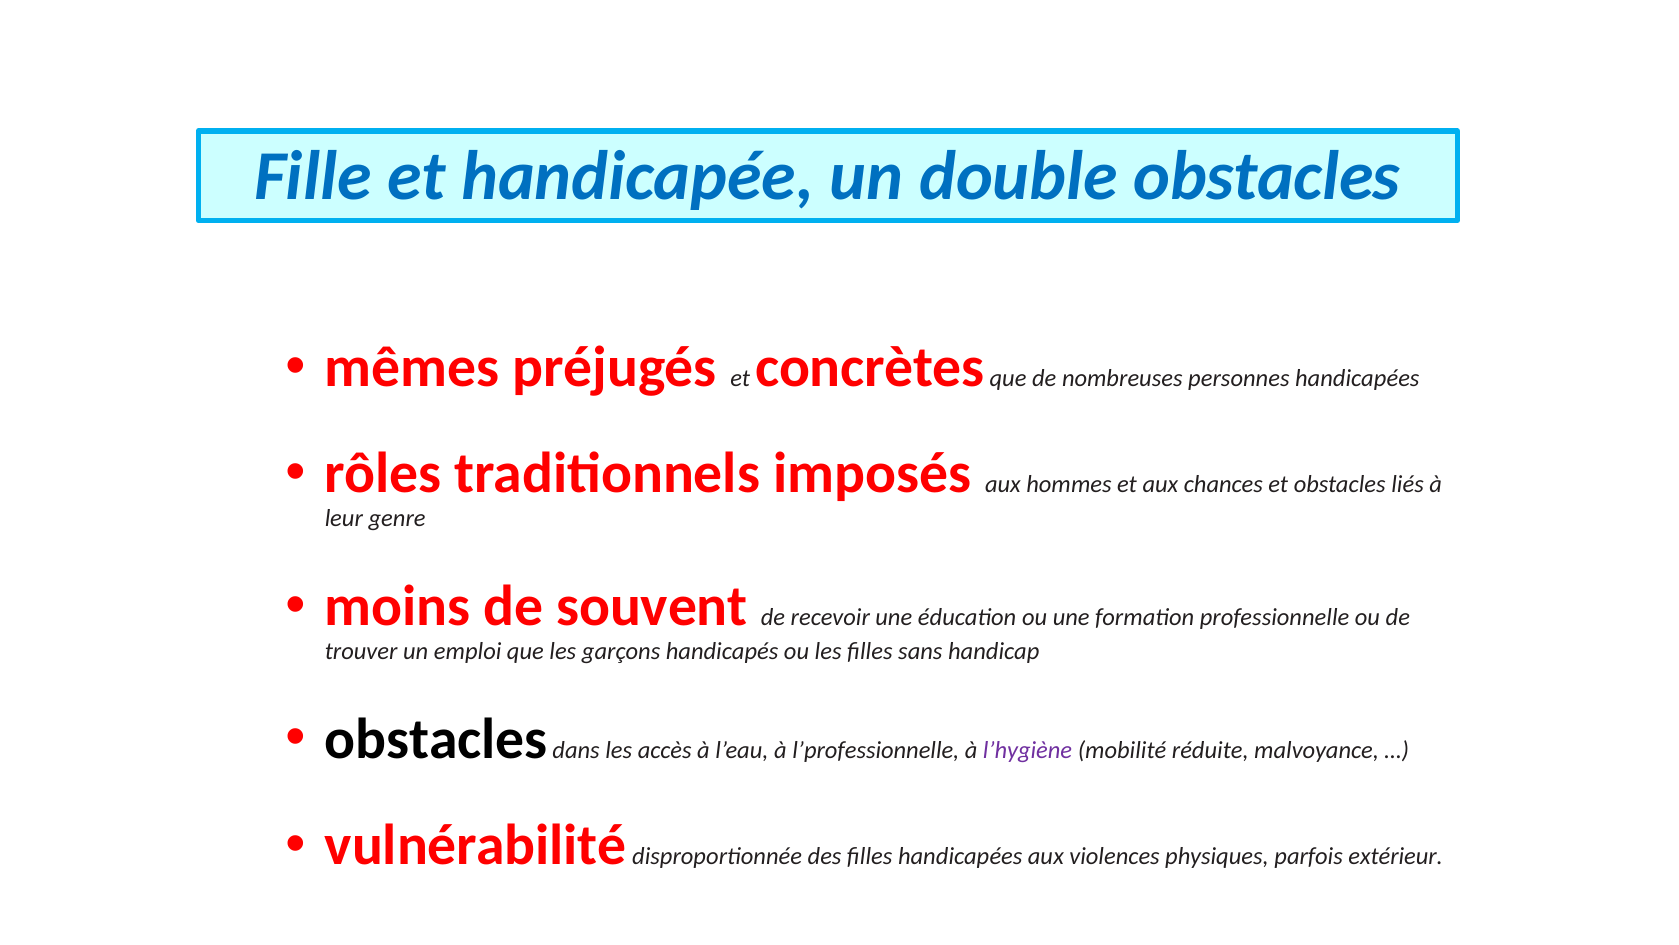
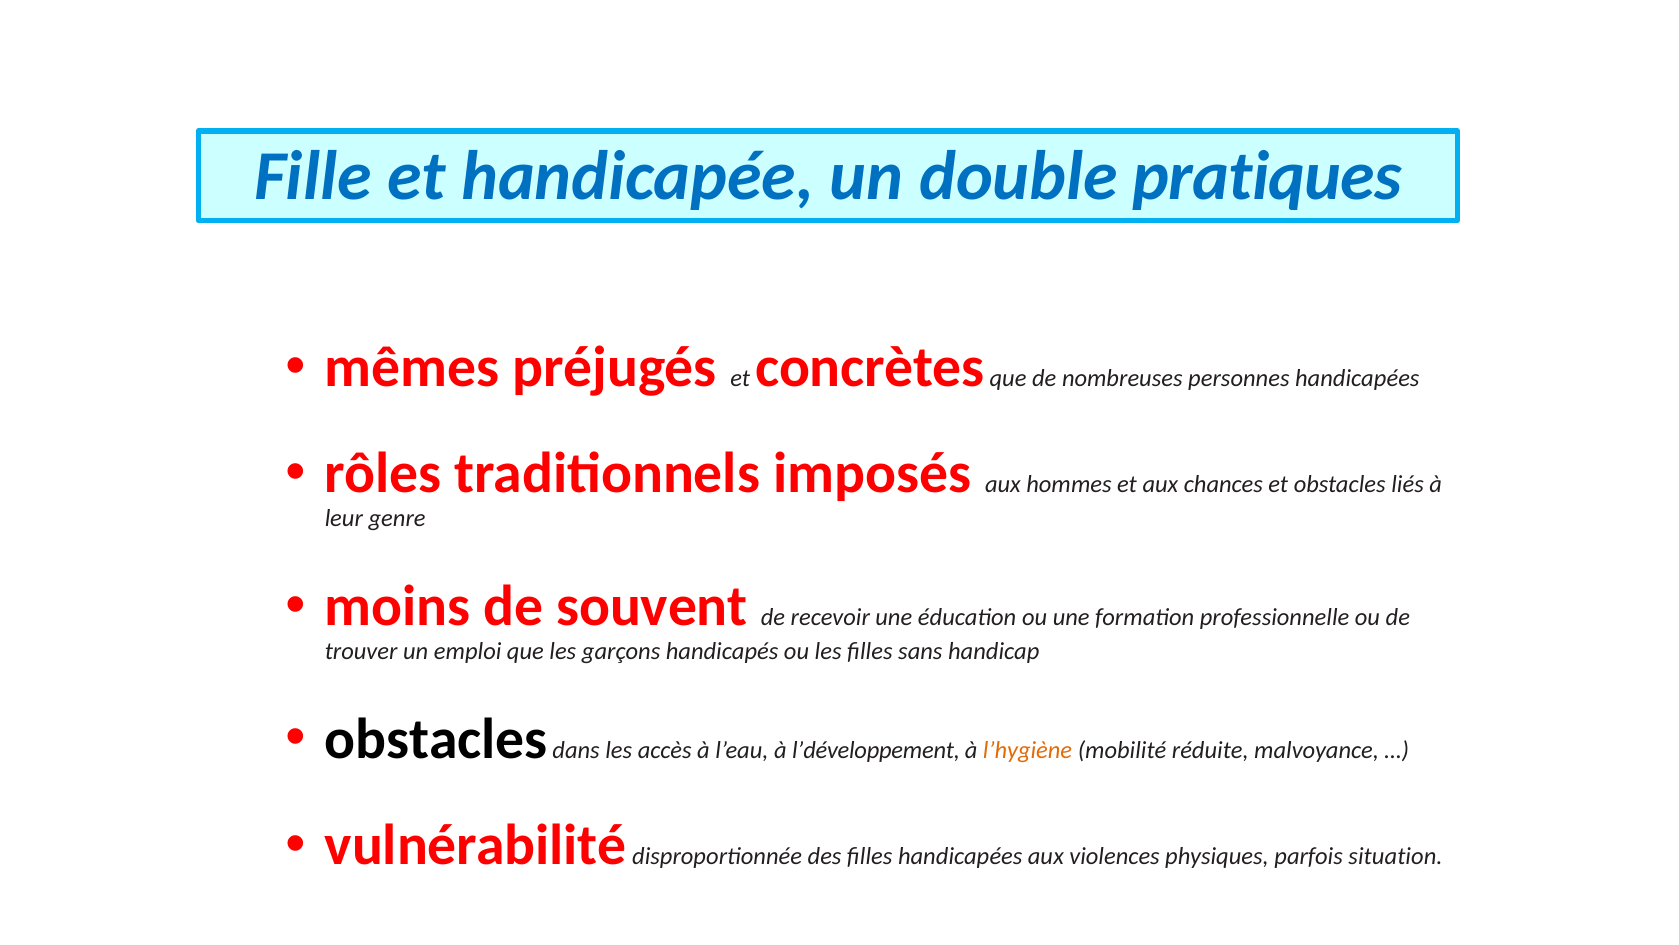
double obstacles: obstacles -> pratiques (1267, 176)
l’professionnelle: l’professionnelle -> l’développement (876, 750)
l’hygiène colour: purple -> orange (1028, 750)
extérieur: extérieur -> situation (1396, 856)
